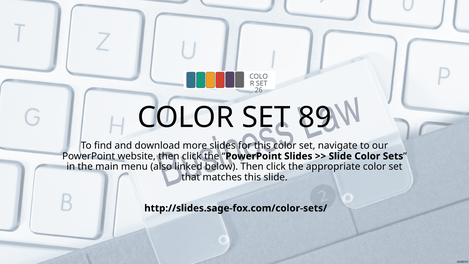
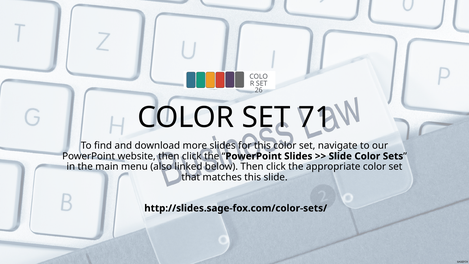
89: 89 -> 71 (315, 117)
